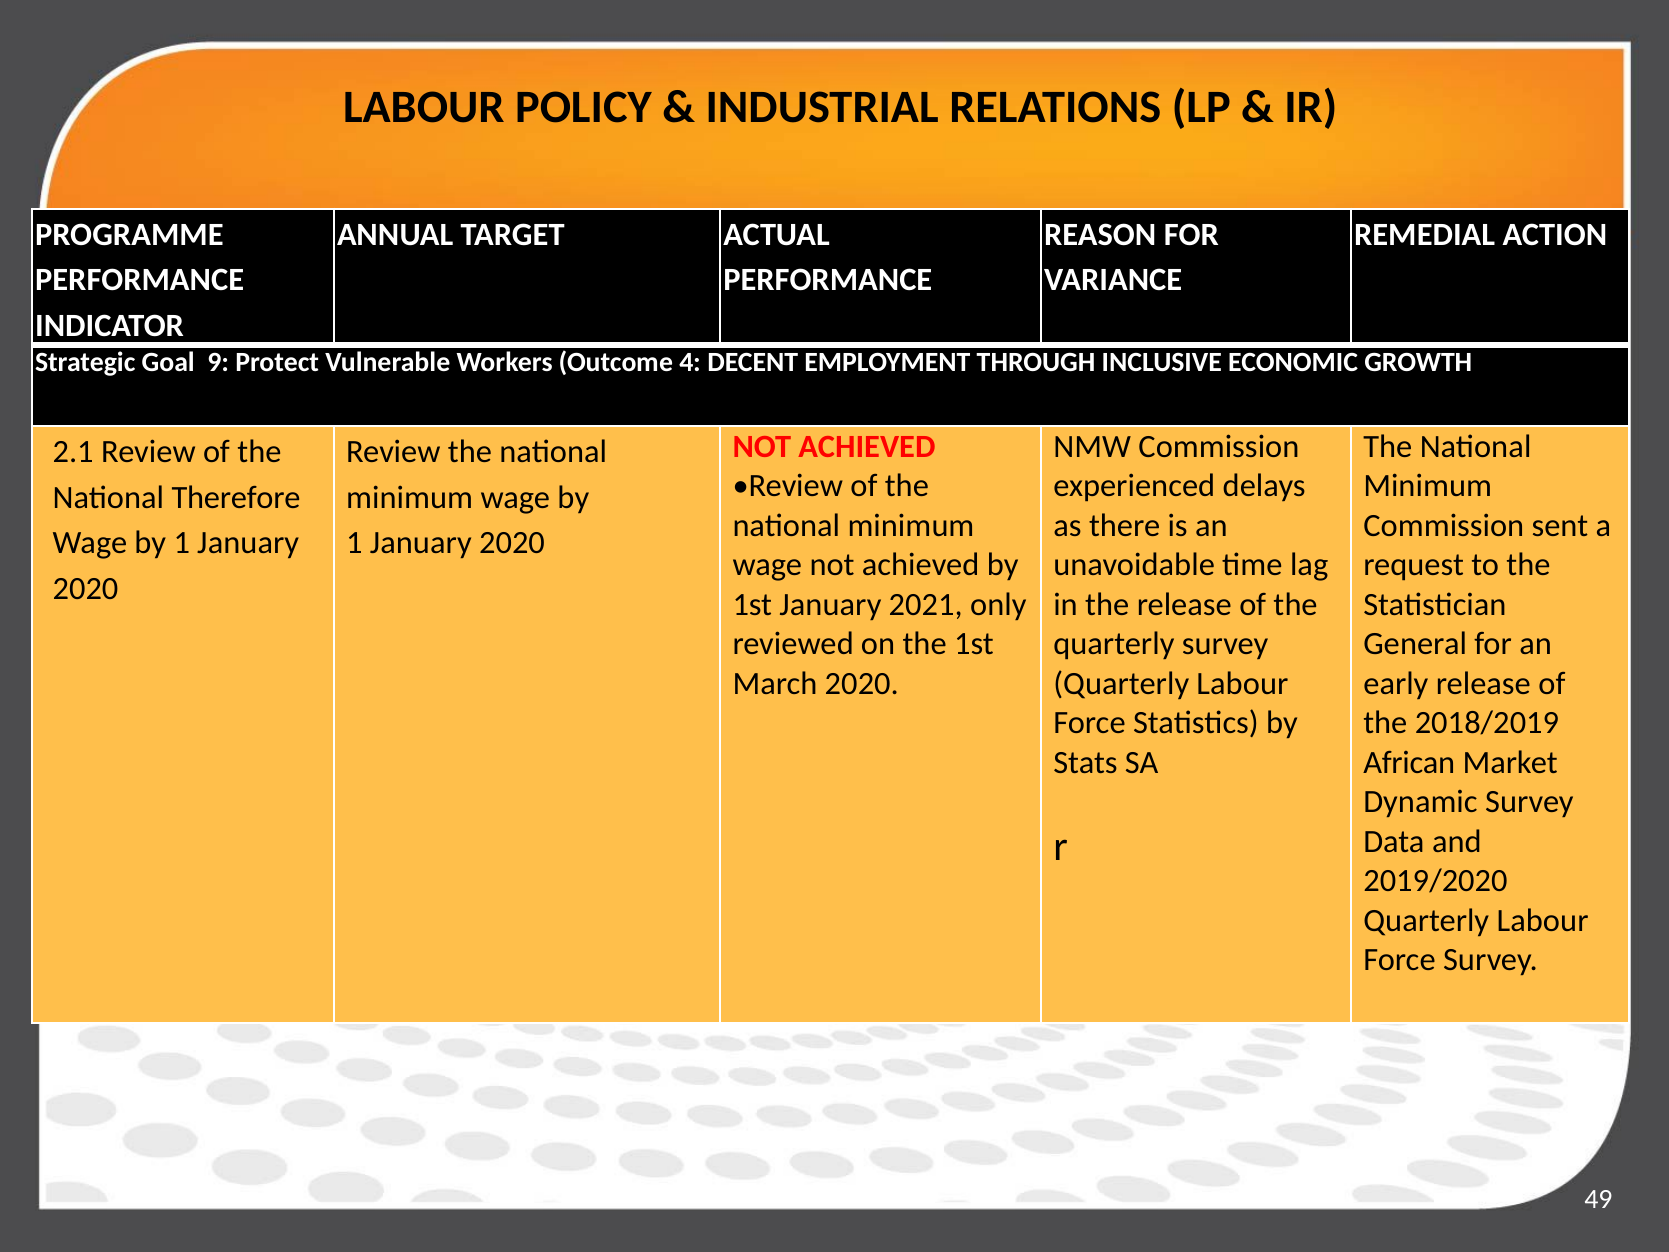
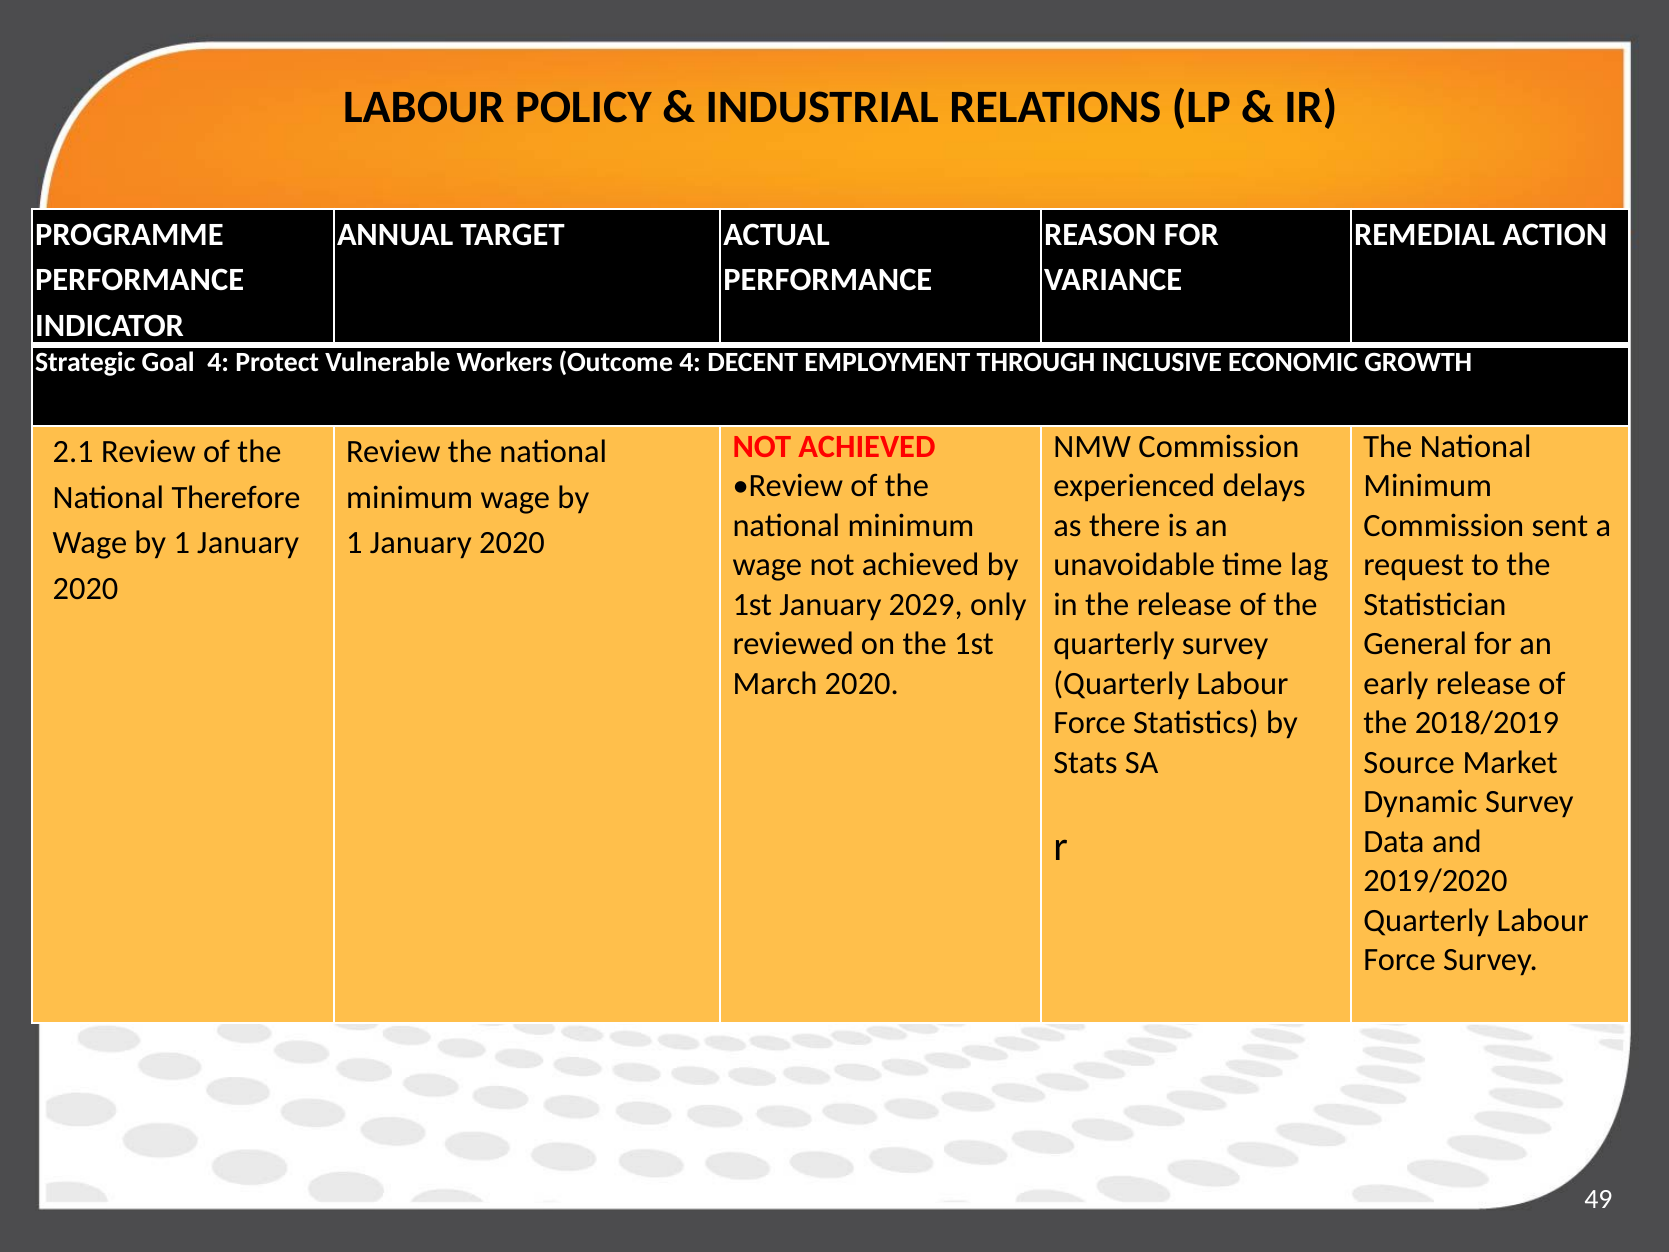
Goal 9: 9 -> 4 (218, 362)
2021: 2021 -> 2029 (926, 604)
African: African -> Source (1409, 762)
